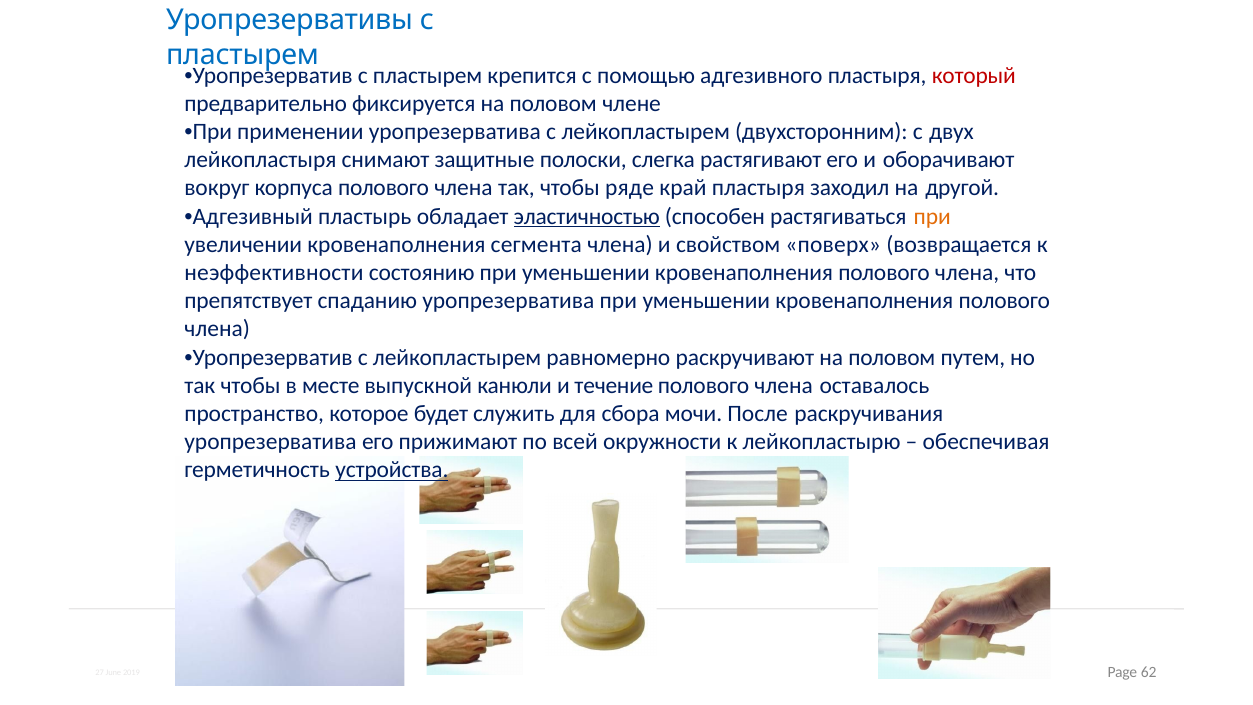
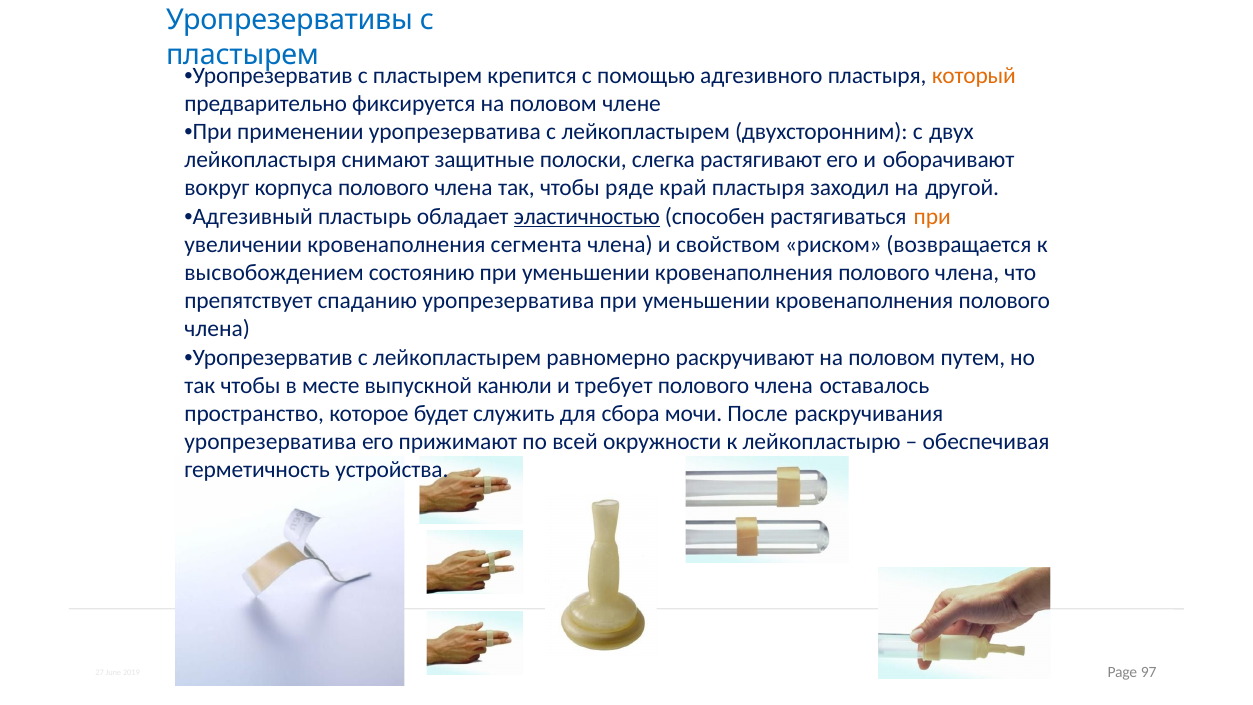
который colour: red -> orange (974, 75)
поверх: поверх -> риском (833, 244)
неэффективности: неэффективности -> высвобождением (274, 273)
течение: течение -> требует (614, 386)
устройства underline: present -> none (392, 470)
62: 62 -> 97 (1149, 672)
